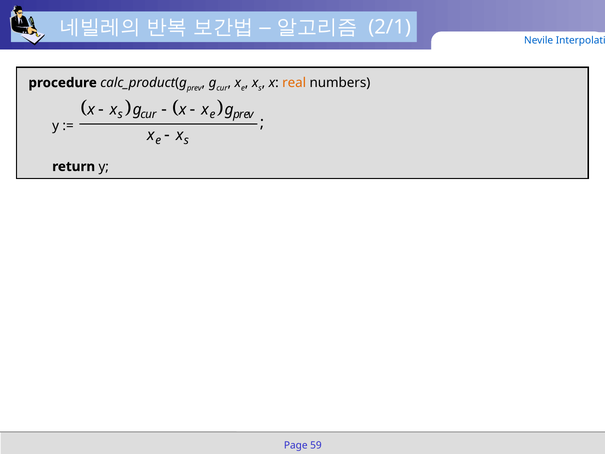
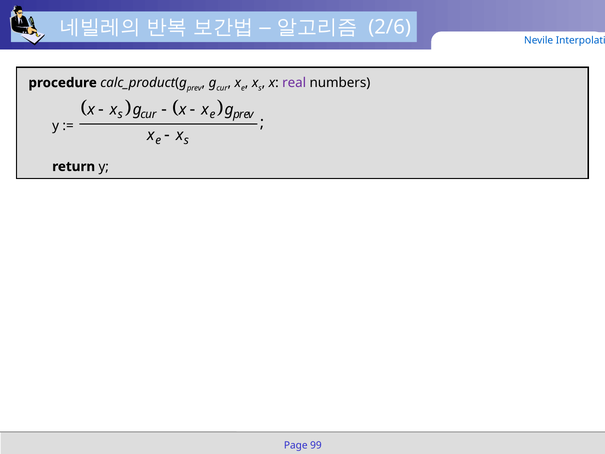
2/1: 2/1 -> 2/6 (390, 27)
real colour: orange -> purple (294, 83)
59: 59 -> 99 (316, 445)
